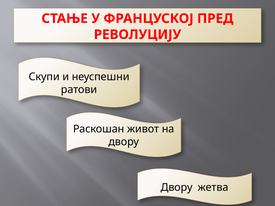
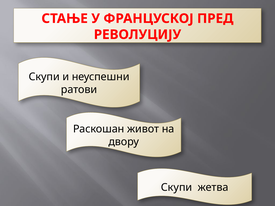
Двору: Двору -> Скупи (177, 188)
